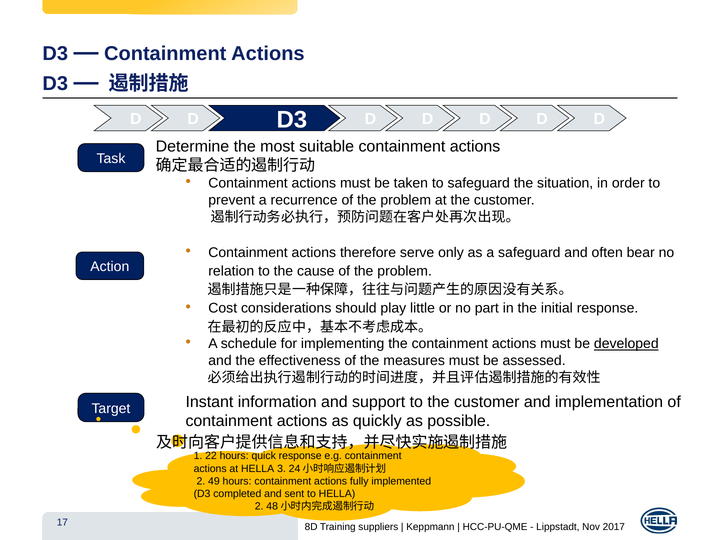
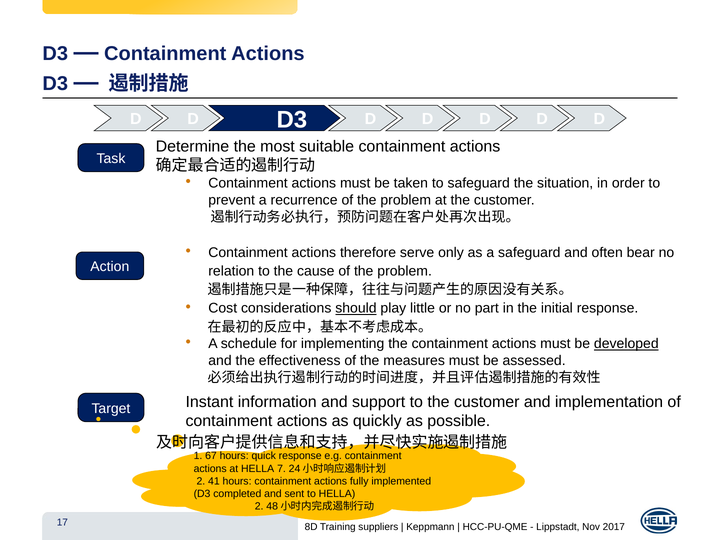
should underline: none -> present (356, 308)
22: 22 -> 67 (211, 456)
HELLA 3: 3 -> 7 (282, 469)
49: 49 -> 41 (214, 481)
